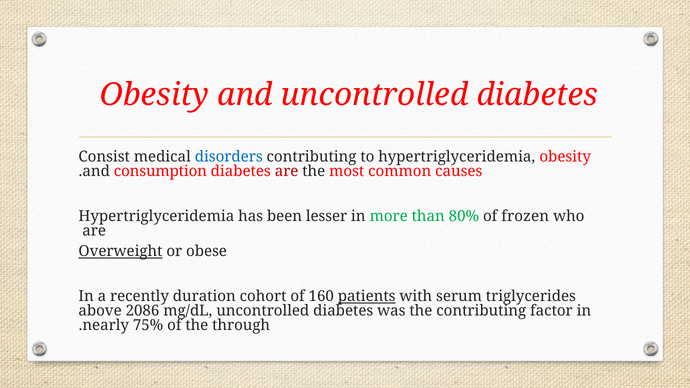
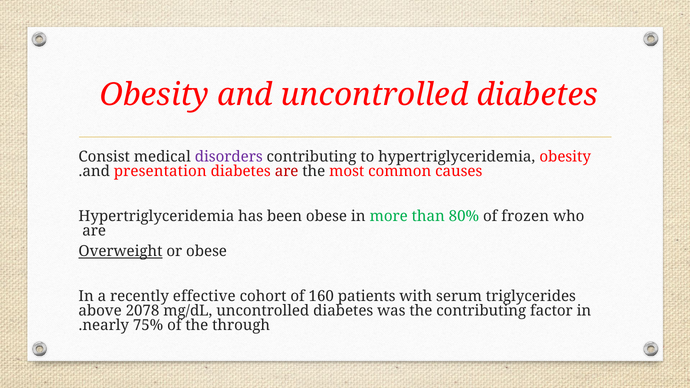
disorders colour: blue -> purple (229, 157)
consumption: consumption -> presentation (160, 171)
been lesser: lesser -> obese (327, 216)
duration: duration -> effective (204, 296)
patients underline: present -> none (367, 296)
2086: 2086 -> 2078 (142, 311)
